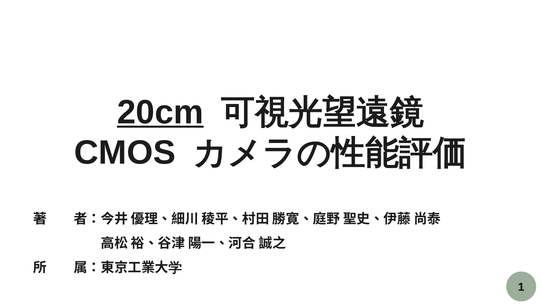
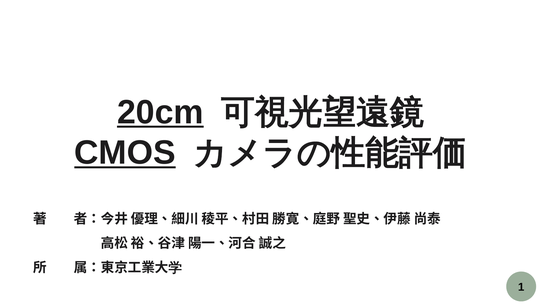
CMOS underline: none -> present (125, 153)
